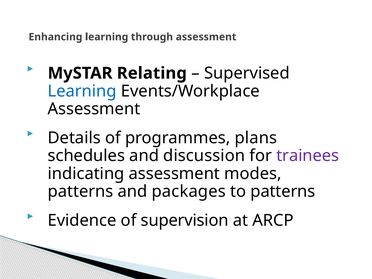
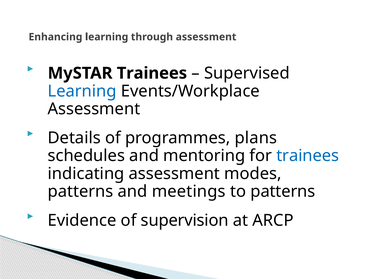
MySTAR Relating: Relating -> Trainees (152, 73)
discussion: discussion -> mentoring (204, 156)
trainees colour: purple -> blue (308, 156)
packages: packages -> meetings (189, 192)
